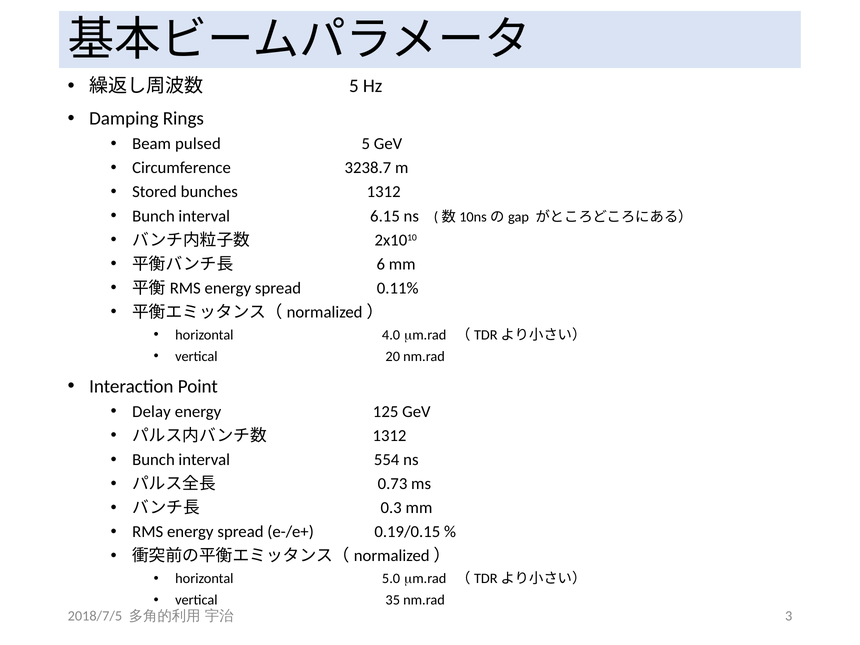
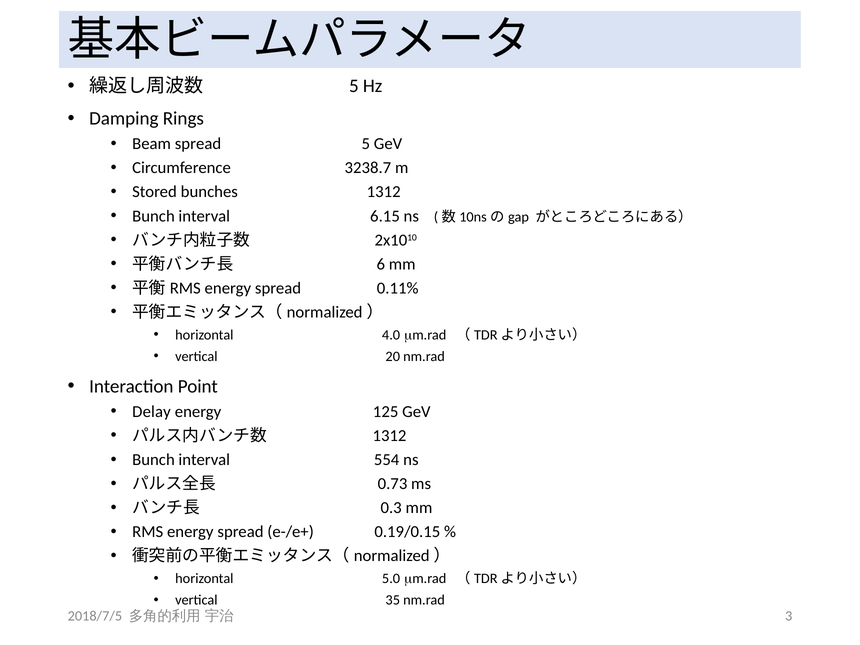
Beam pulsed: pulsed -> spread (198, 144)
